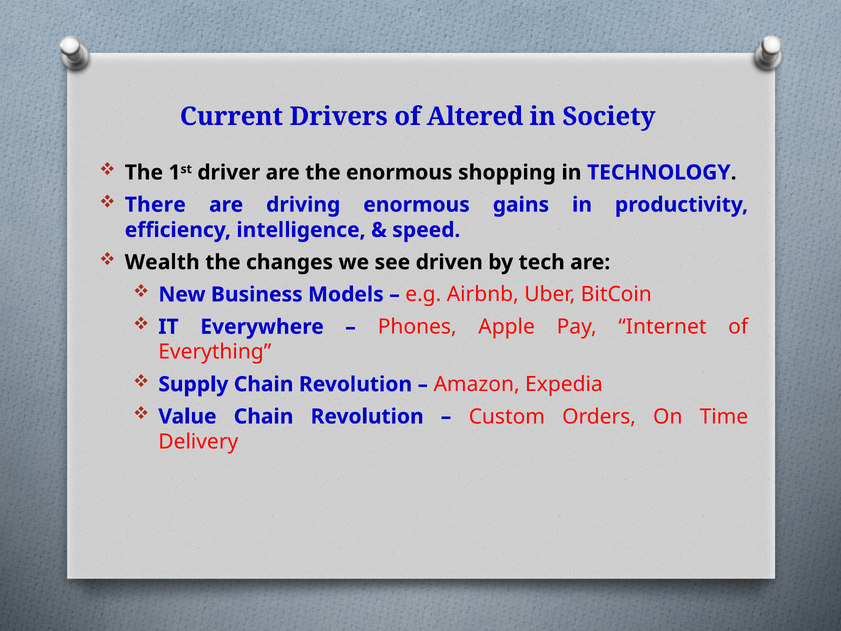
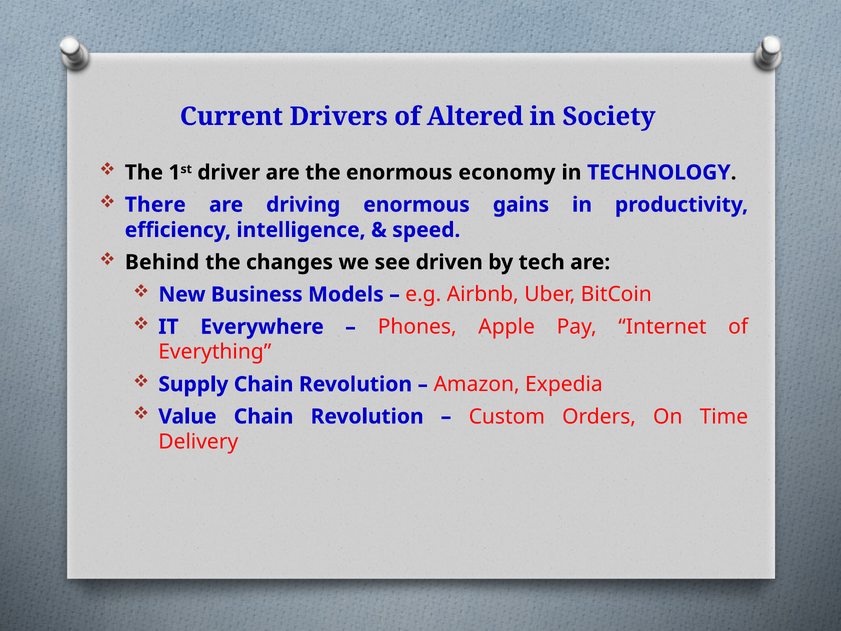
shopping: shopping -> economy (507, 172)
Wealth: Wealth -> Behind (162, 262)
